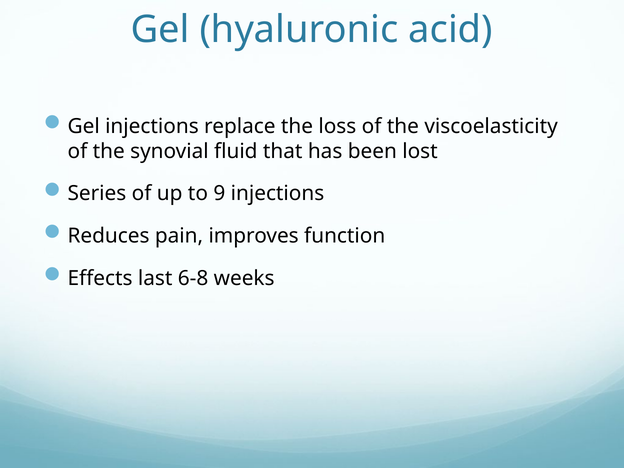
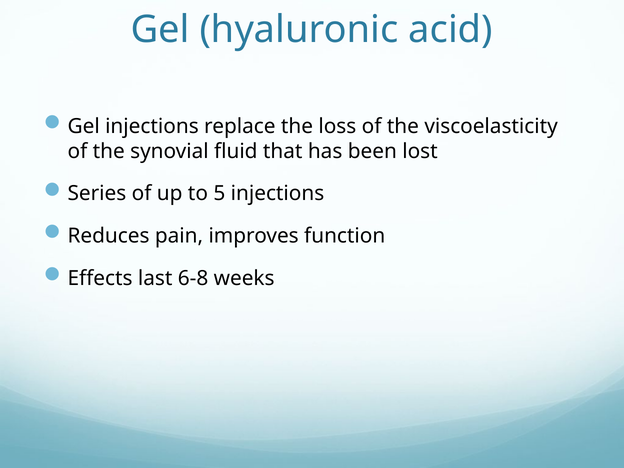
9: 9 -> 5 (219, 194)
